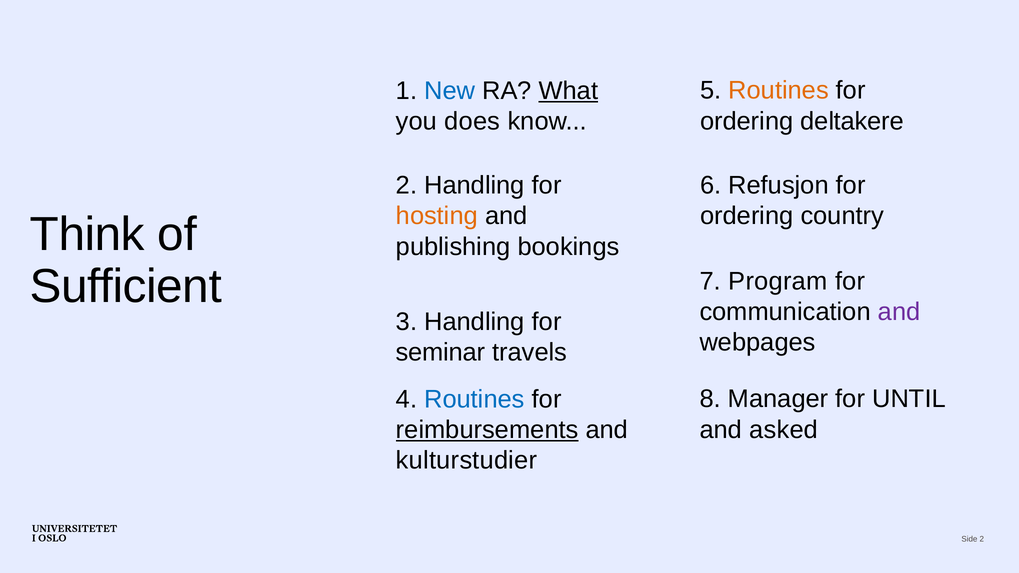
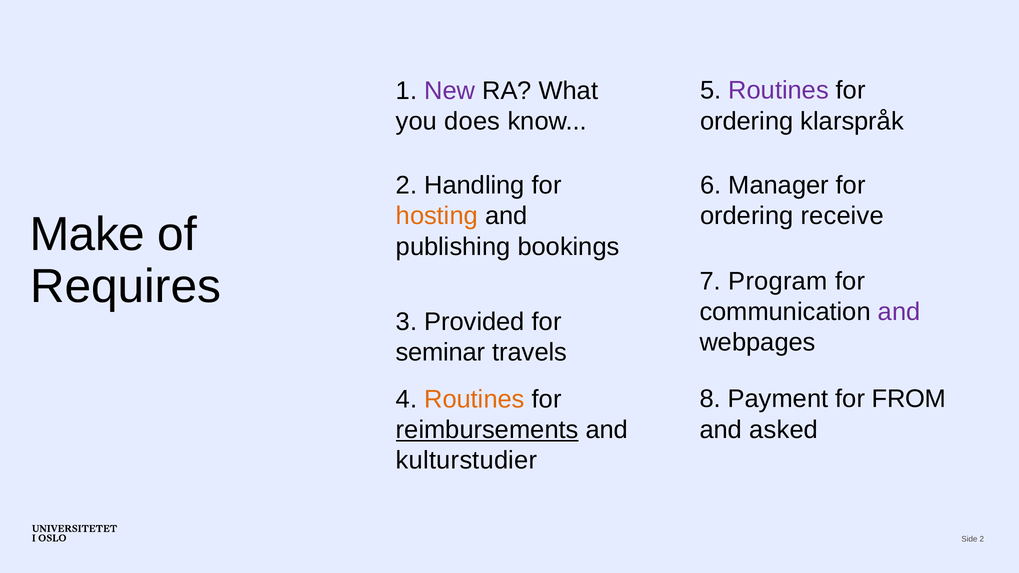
Routines colour: orange -> purple (779, 91)
New colour: blue -> purple (450, 91)
What underline: present -> none (568, 91)
deltakere: deltakere -> klarspråk (852, 121)
Refusjon: Refusjon -> Manager (779, 185)
country: country -> receive (842, 216)
Think: Think -> Make (87, 235)
Sufficient: Sufficient -> Requires (126, 286)
3 Handling: Handling -> Provided (474, 322)
Manager: Manager -> Payment (778, 399)
UNTIL: UNTIL -> FROM (909, 399)
Routines colour: blue -> orange (474, 399)
